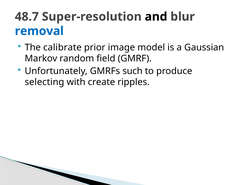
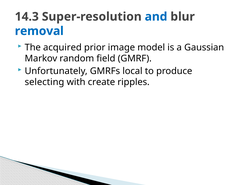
48.7: 48.7 -> 14.3 (27, 17)
and colour: black -> blue (156, 17)
calibrate: calibrate -> acquired (62, 47)
such: such -> local (132, 71)
